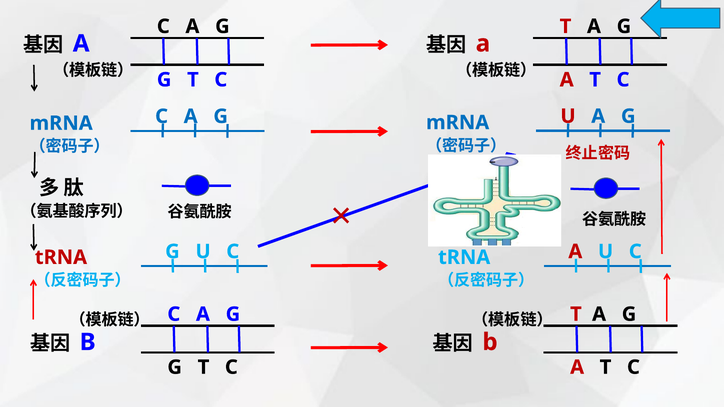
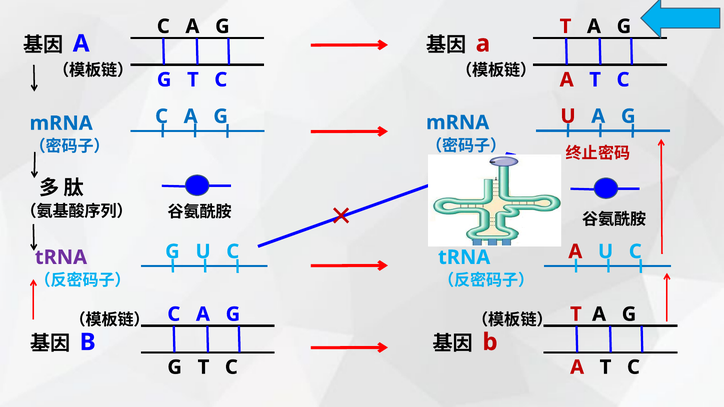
tRNA colour: red -> purple (61, 258)
